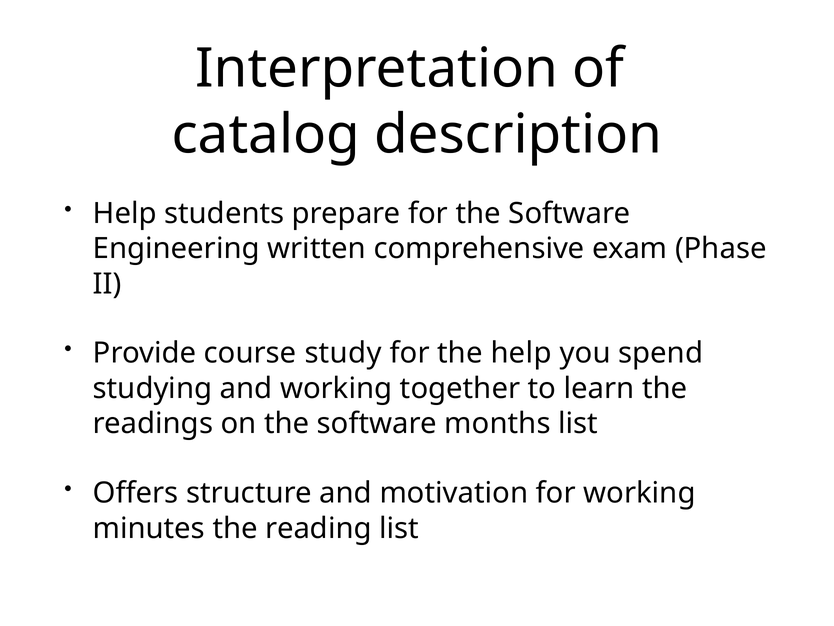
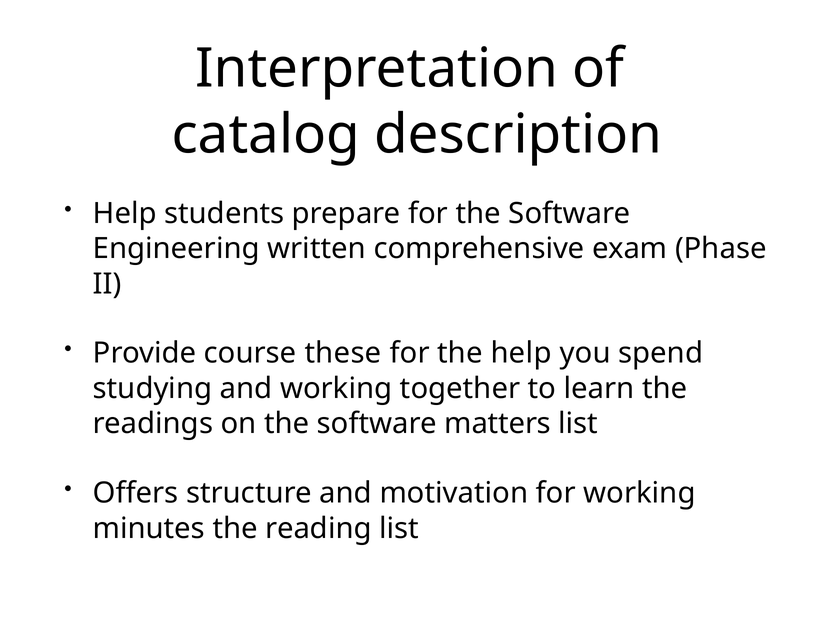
study: study -> these (343, 353)
months: months -> matters (498, 423)
